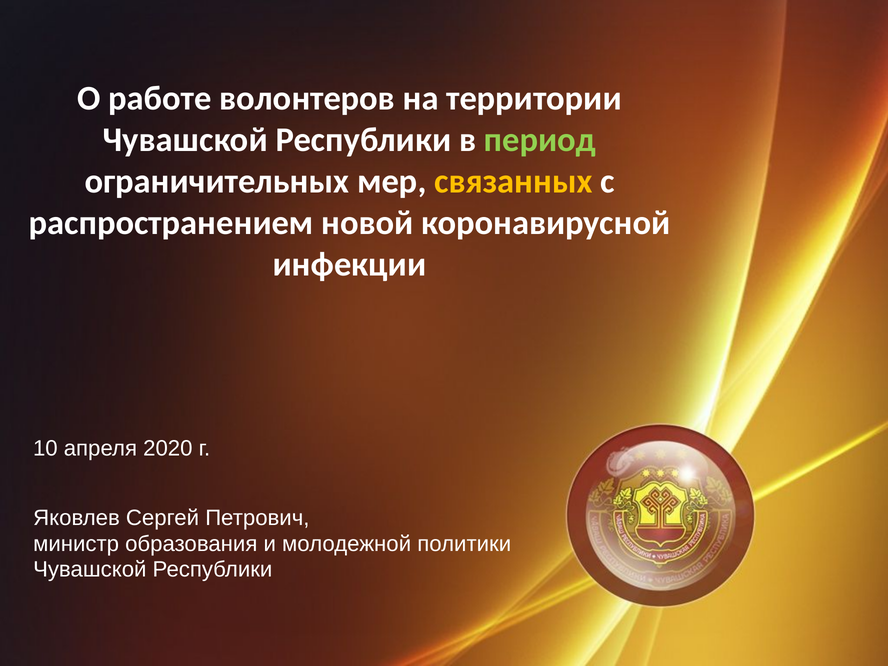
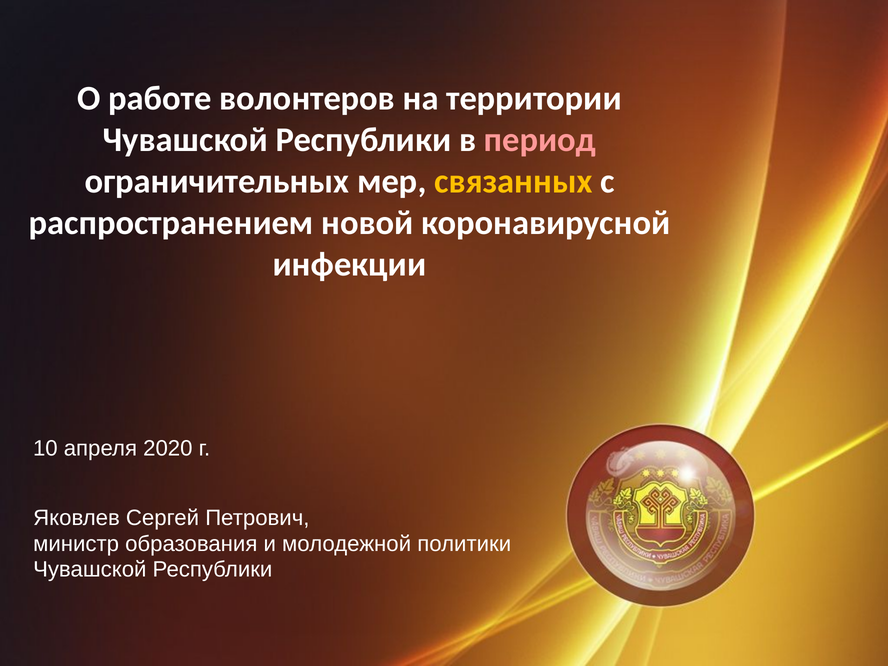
период colour: light green -> pink (540, 140)
